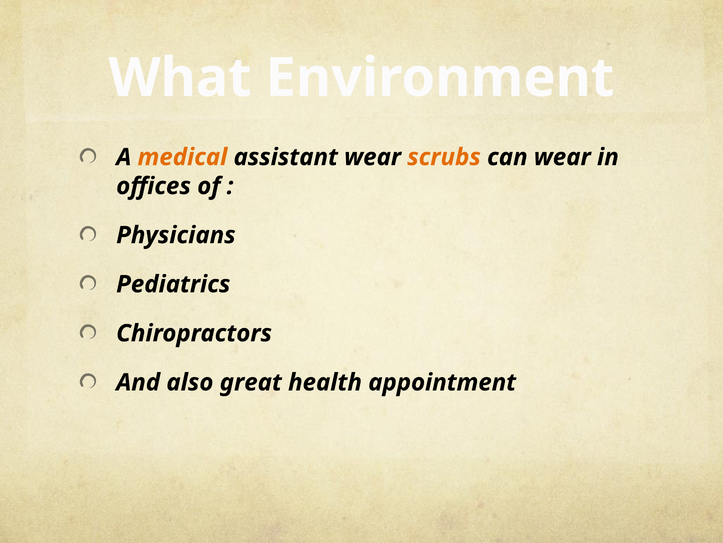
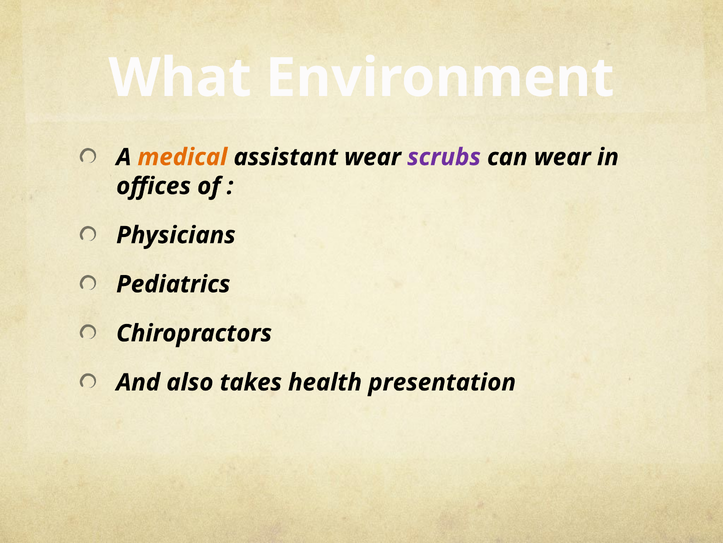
scrubs colour: orange -> purple (444, 157)
great: great -> takes (251, 382)
appointment: appointment -> presentation (442, 382)
